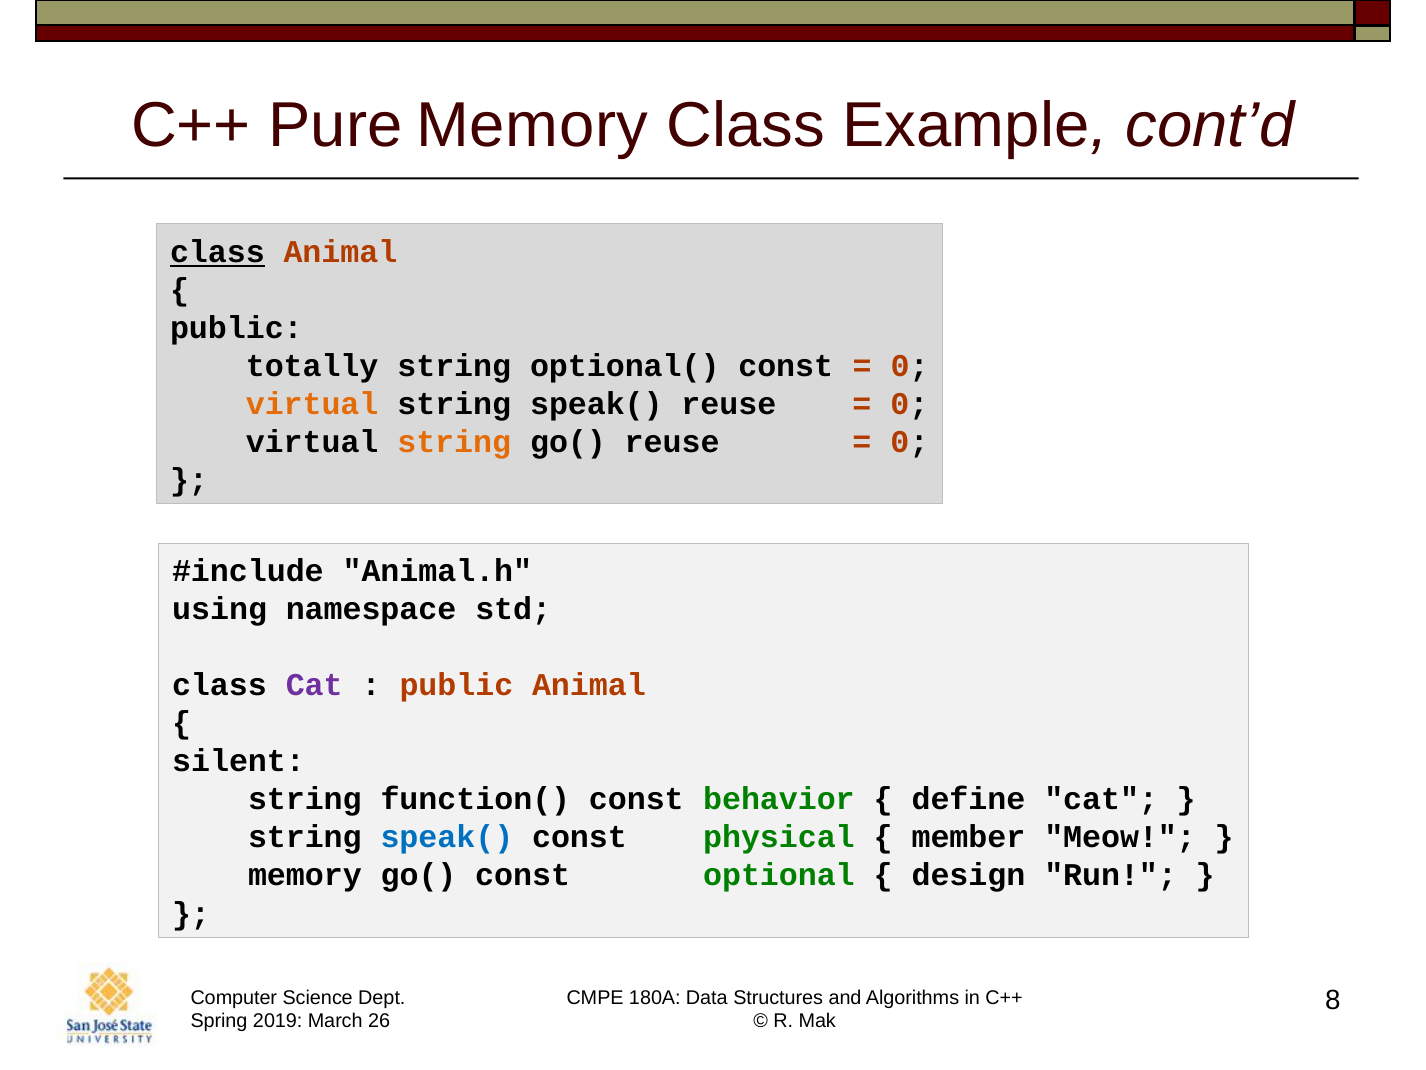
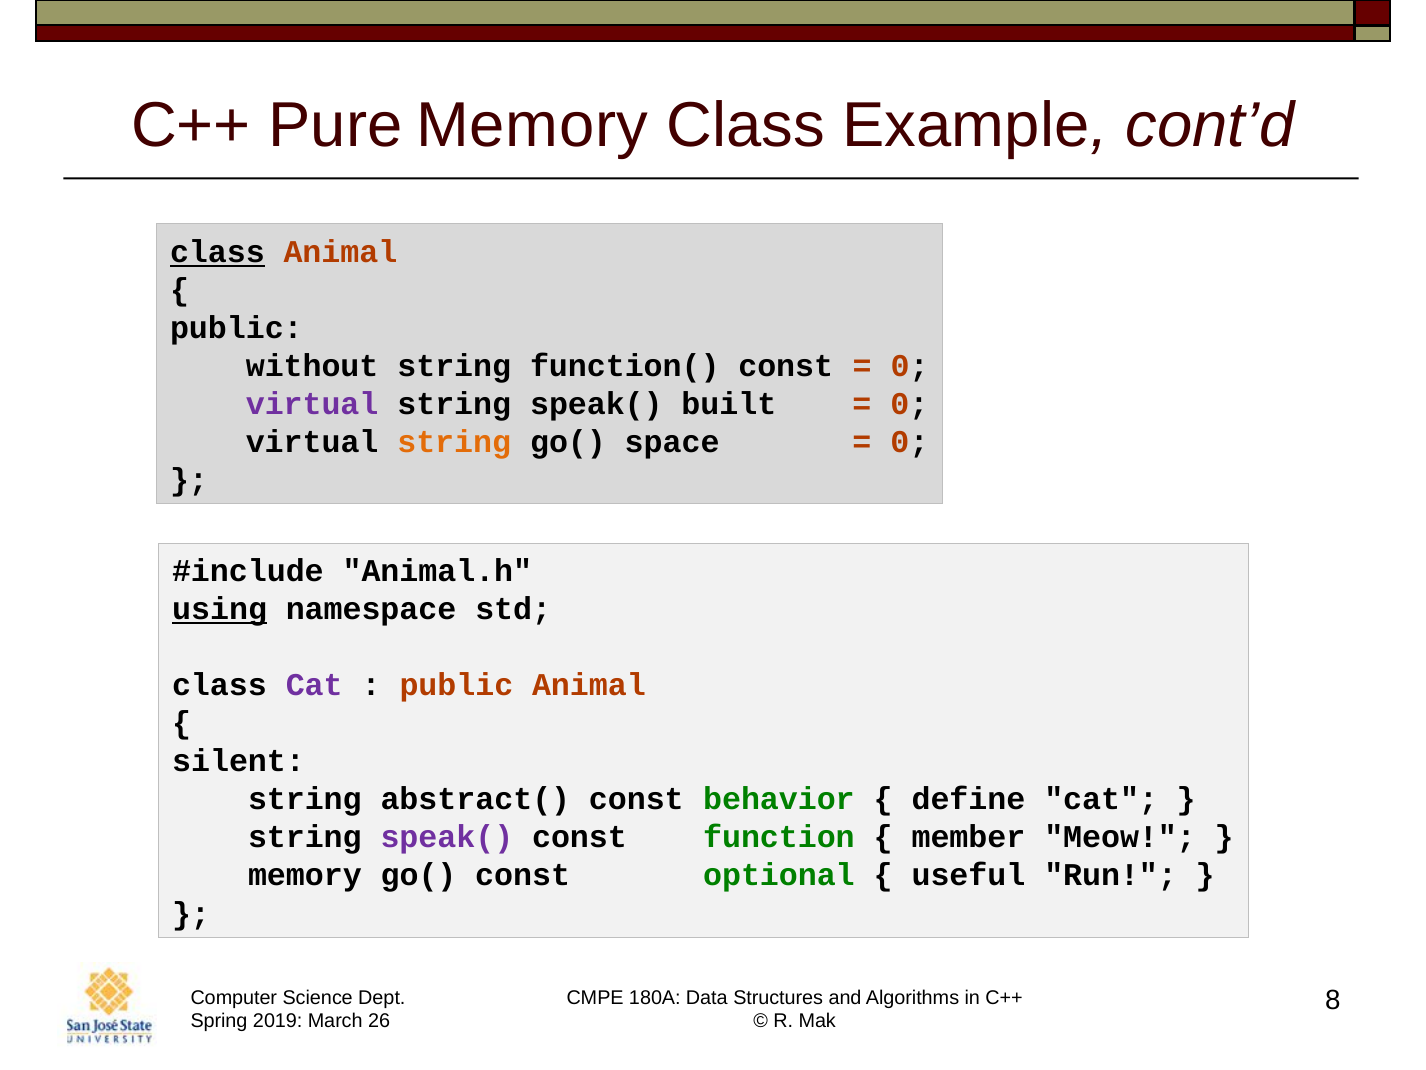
totally: totally -> without (312, 366)
optional(: optional( -> function( (625, 366)
virtual colour: orange -> purple (312, 404)
speak( reuse: reuse -> built (729, 404)
go( reuse: reuse -> space (672, 442)
using underline: none -> present (220, 609)
function(: function( -> abstract( (475, 799)
speak( colour: blue -> purple (447, 837)
physical: physical -> function (779, 837)
design: design -> useful (968, 875)
